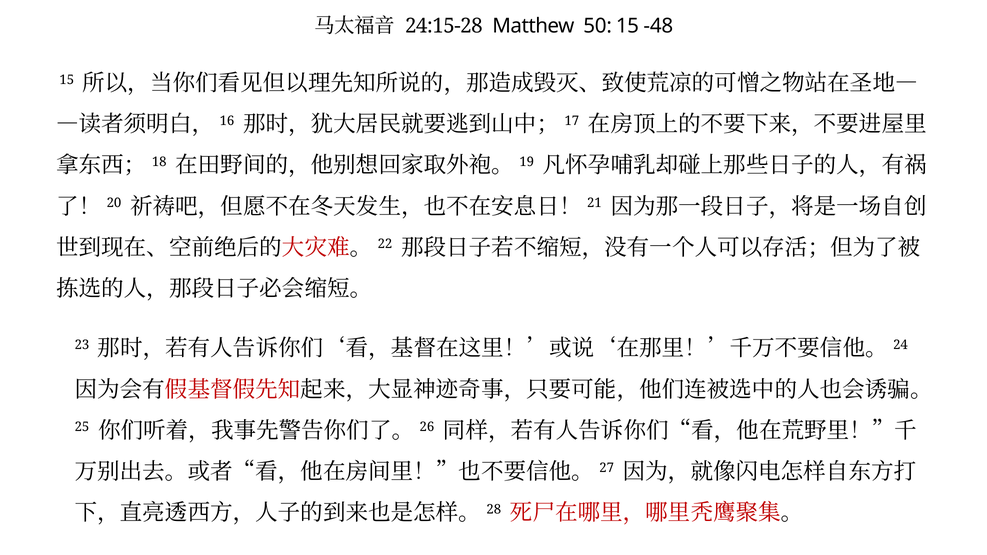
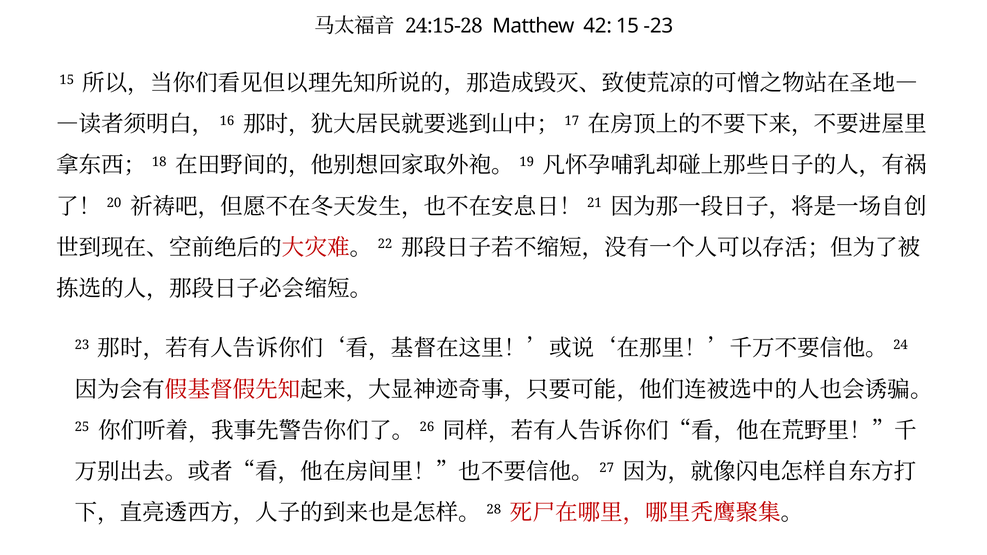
50: 50 -> 42 (598, 26)
-48: -48 -> -23 (658, 26)
